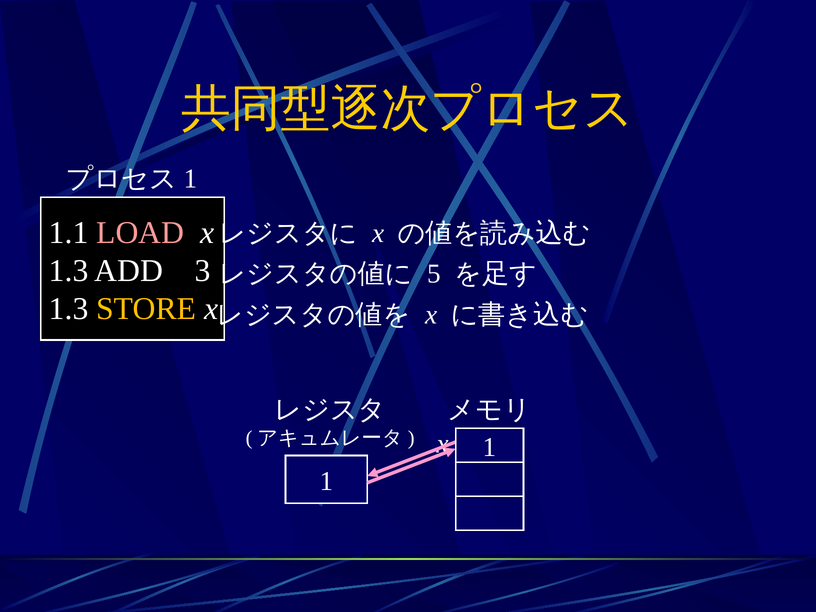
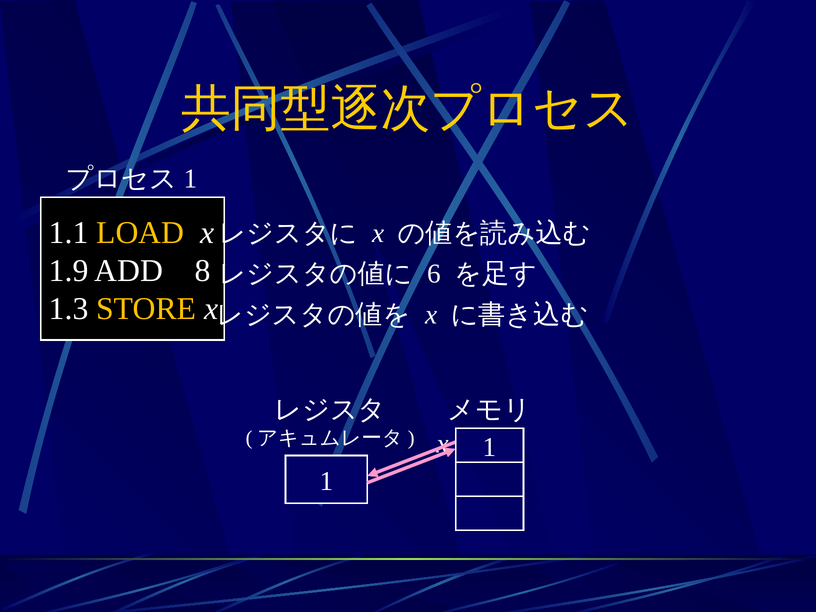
LOAD colour: pink -> yellow (140, 233)
1.3: 1.3 -> 1.9 (69, 271)
3: 3 -> 8 (203, 271)
5: 5 -> 6 (434, 274)
